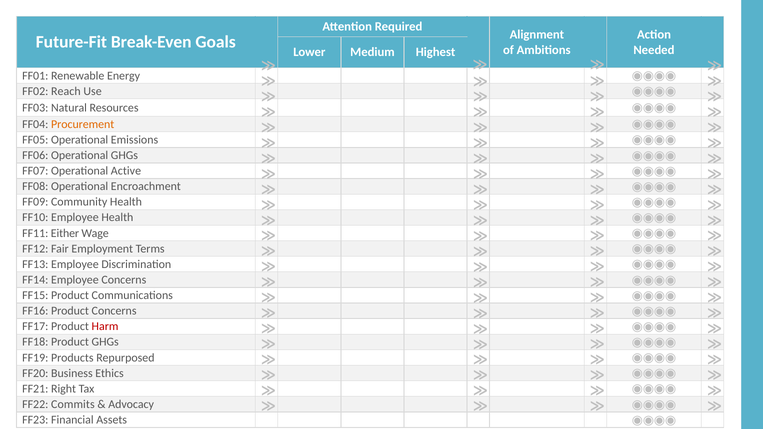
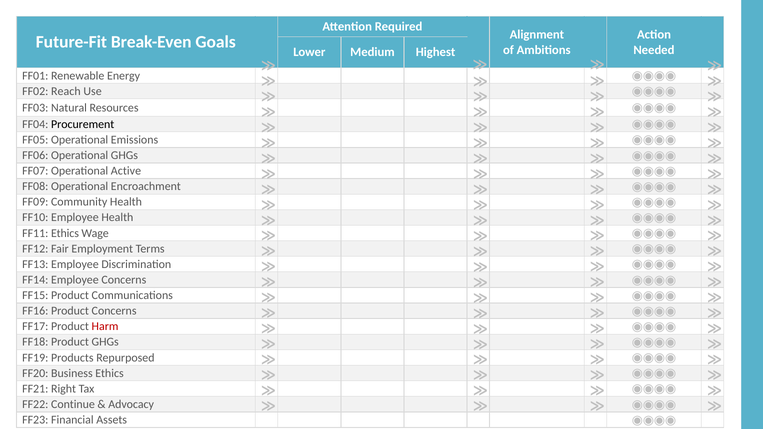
Procurement colour: orange -> black (83, 124)
FF11 Either: Either -> Ethics (65, 233)
Commits: Commits -> Continue (73, 404)
